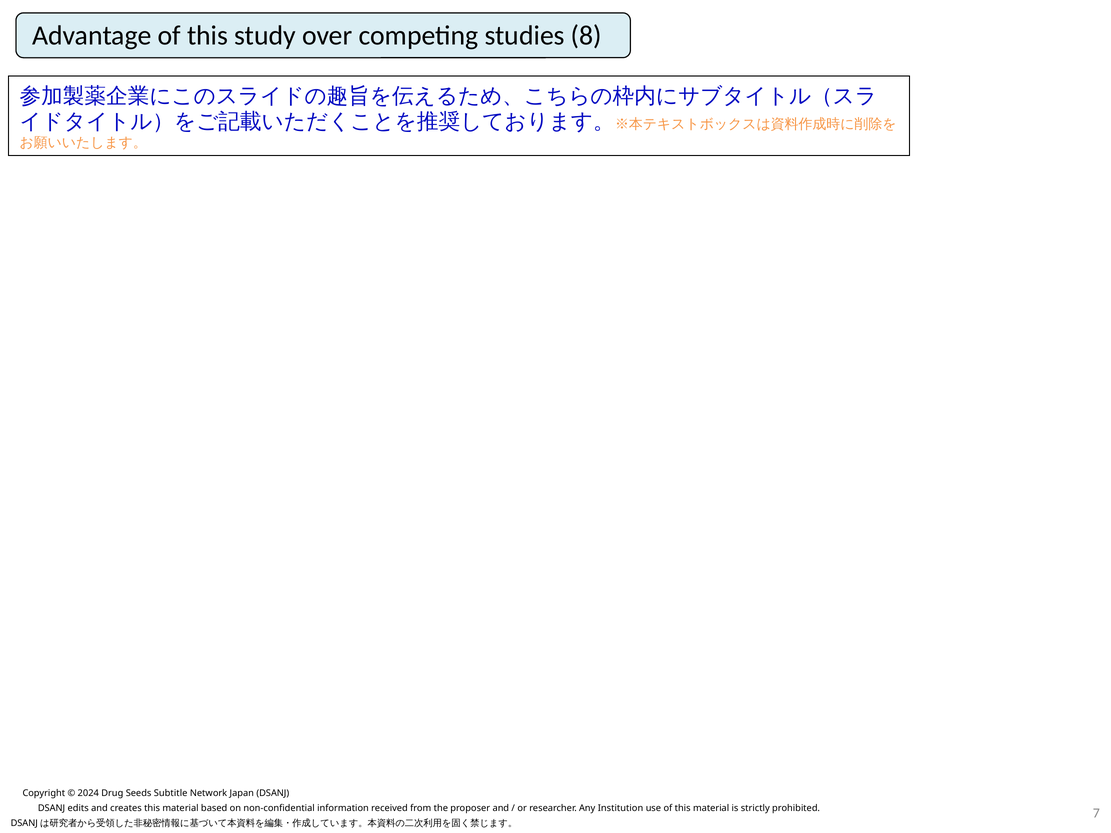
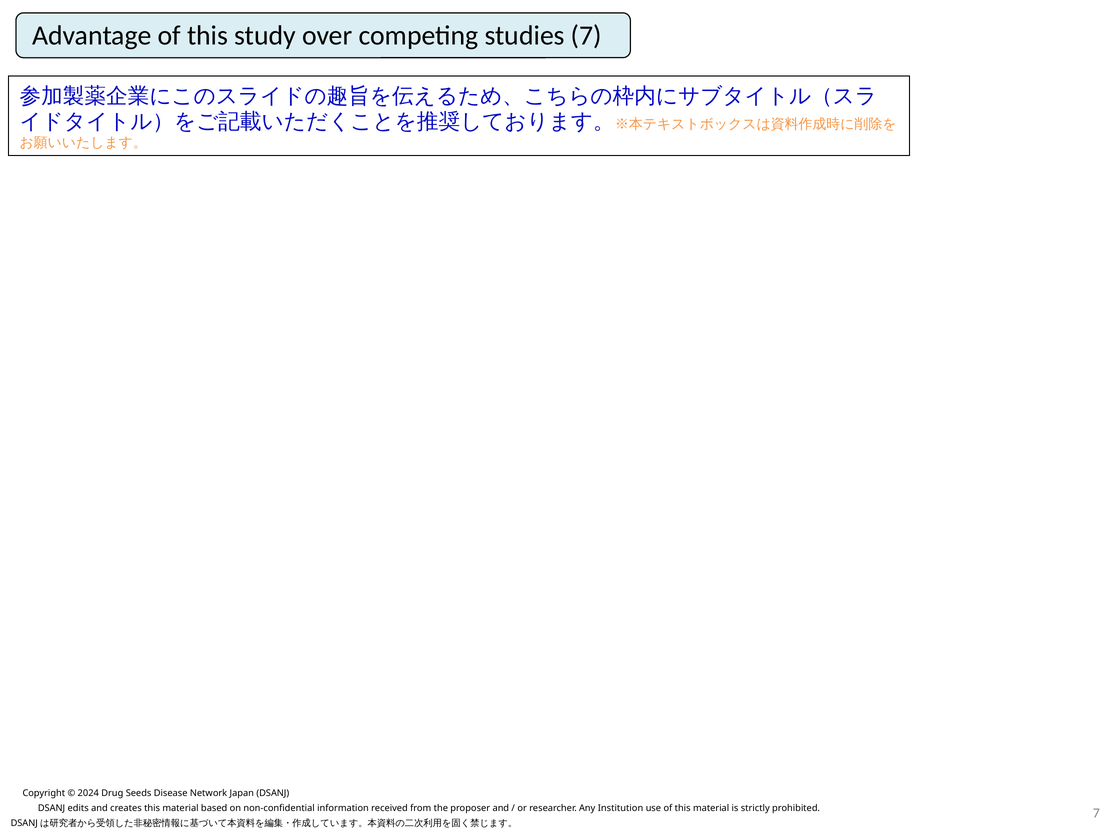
studies 8: 8 -> 7 (586, 36)
Subtitle: Subtitle -> Disease (171, 793)
